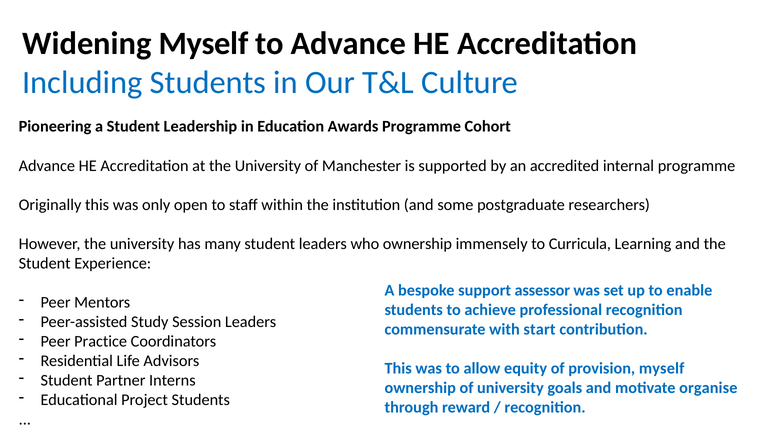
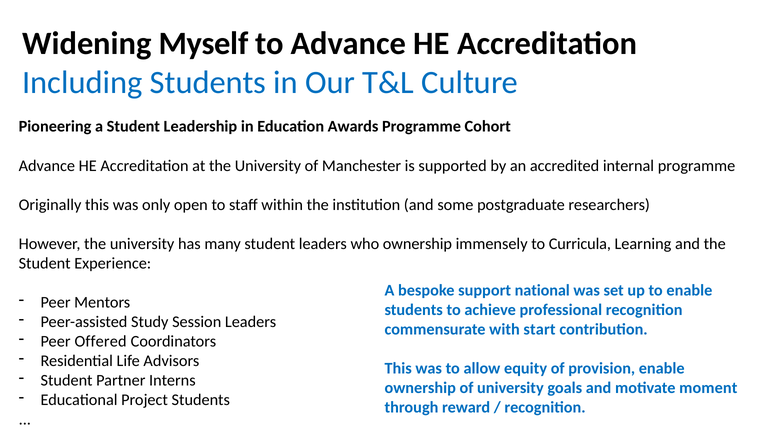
assessor: assessor -> national (542, 290)
Practice: Practice -> Offered (101, 341)
provision myself: myself -> enable (662, 368)
organise: organise -> moment (708, 388)
